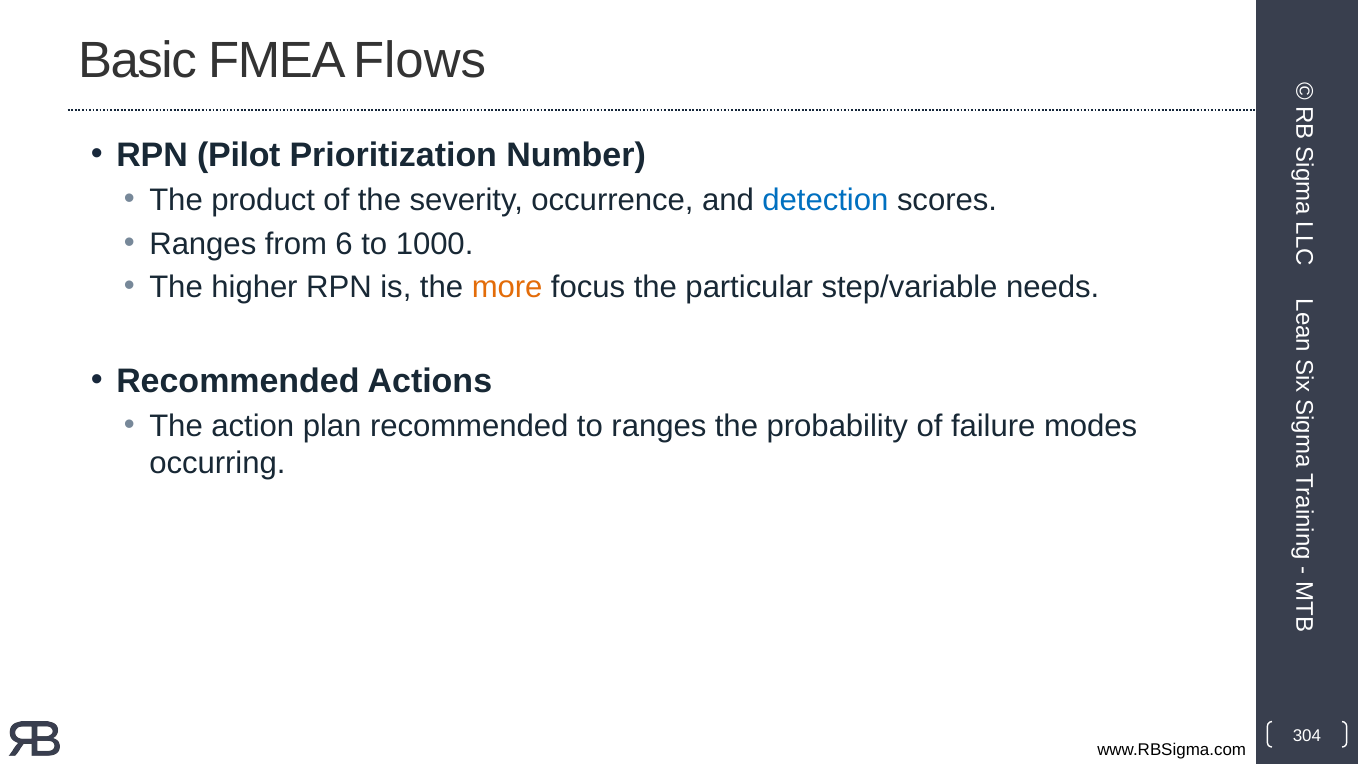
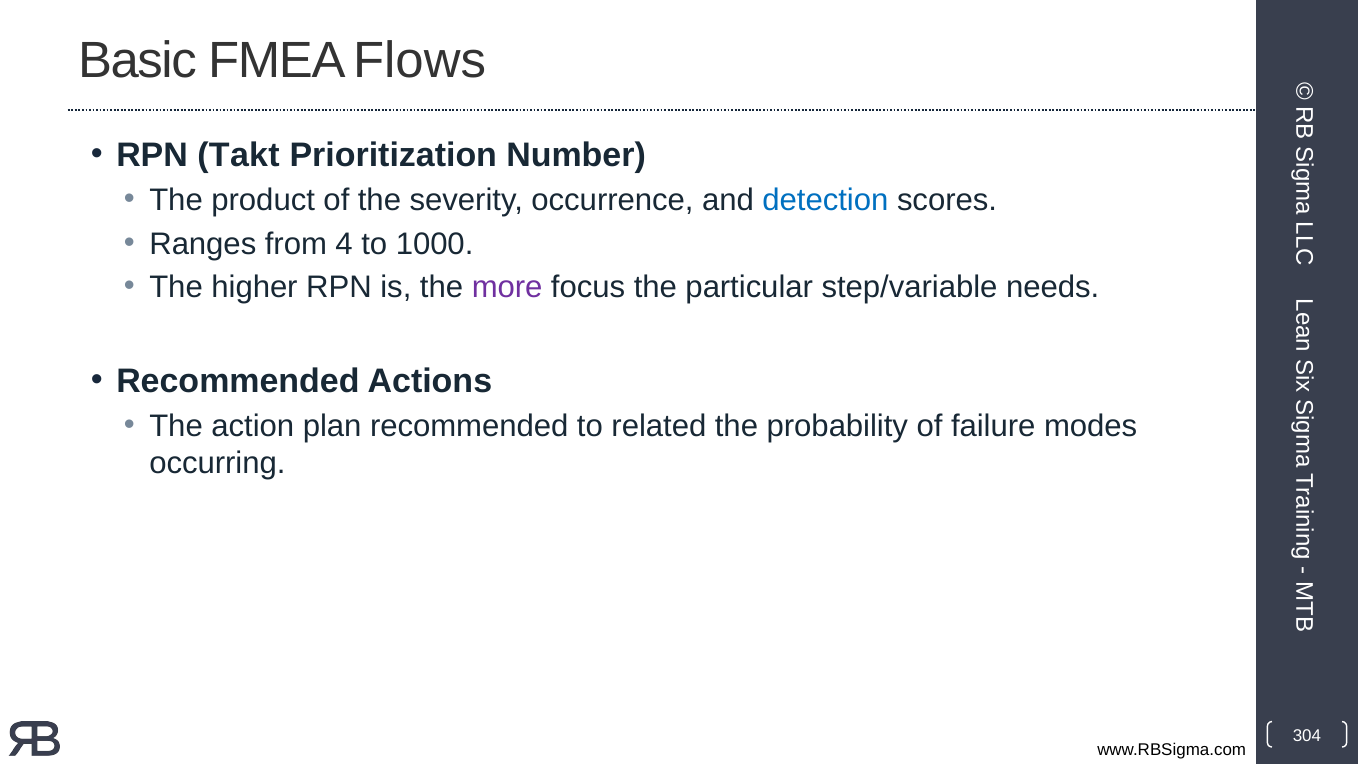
Pilot: Pilot -> Takt (239, 155)
6: 6 -> 4 (344, 244)
more colour: orange -> purple (507, 287)
to ranges: ranges -> related (659, 426)
